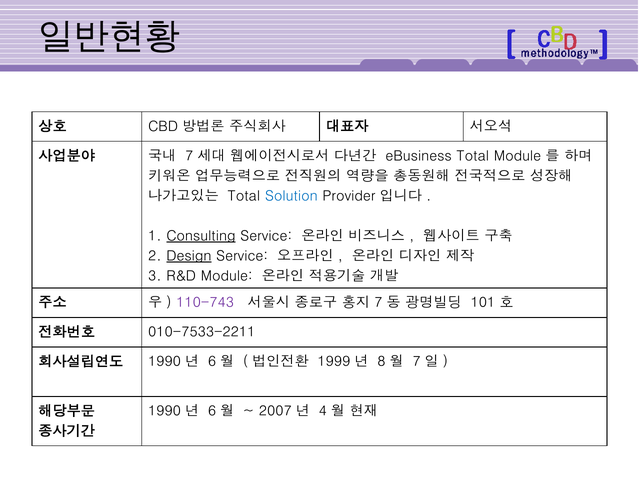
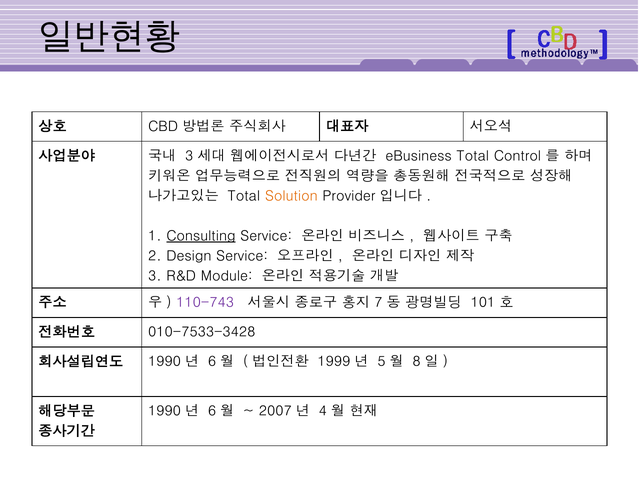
7: 7 -> 3 (189, 156)
Total Module: Module -> Control (517, 156)
Solution colour: blue -> orange (291, 196)
Design underline: present -> none (189, 256)
010-7533-2211: 010-7533-2211 -> 010-7533-3428 (202, 332)
8: 8 -> 5 (381, 362)
7: 7 -> 8 (417, 362)
